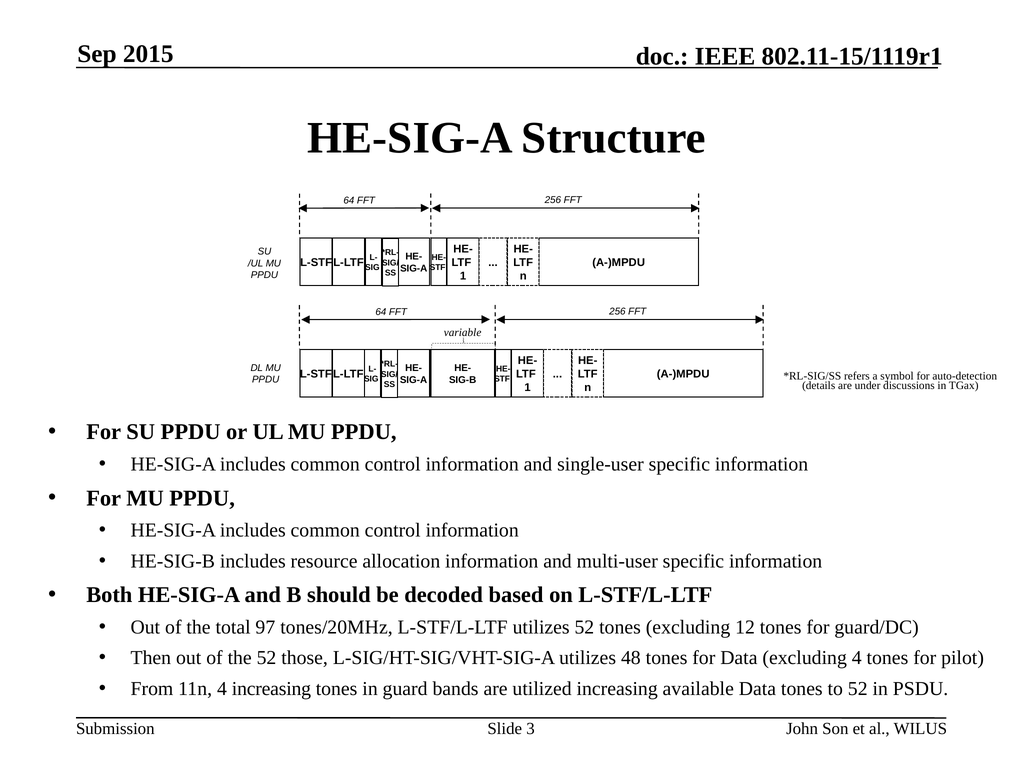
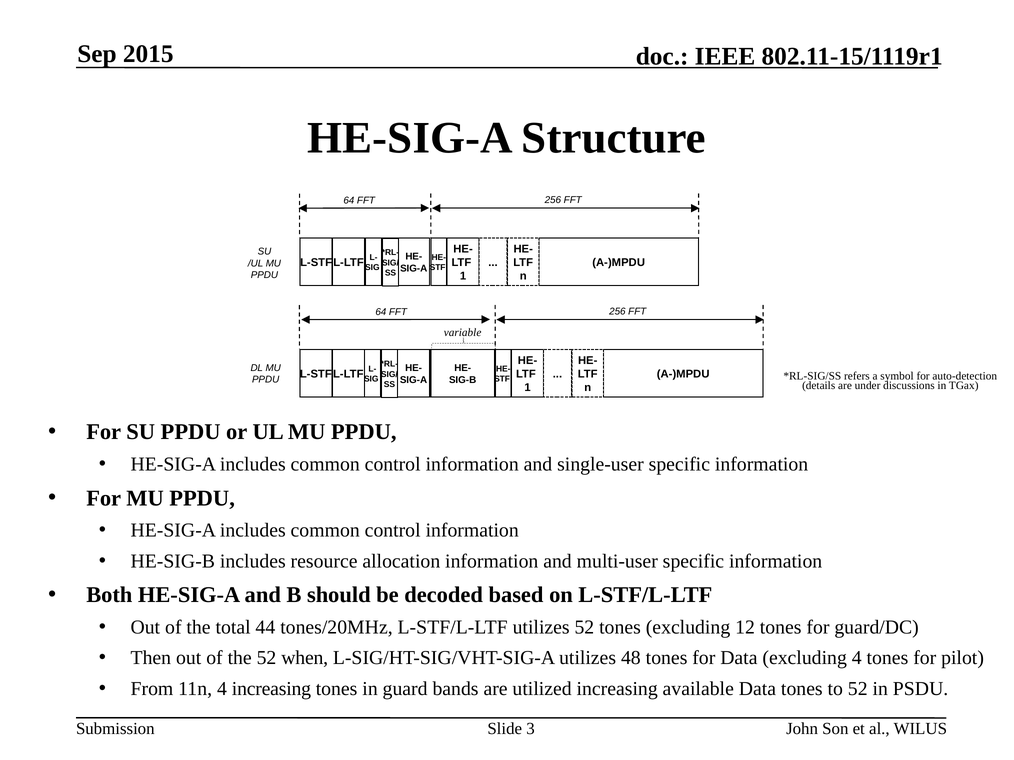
97: 97 -> 44 (265, 628)
those: those -> when (305, 658)
